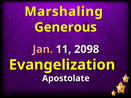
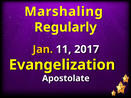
Generous: Generous -> Regularly (66, 27)
Jan colour: pink -> yellow (43, 49)
2098: 2098 -> 2017 (87, 49)
